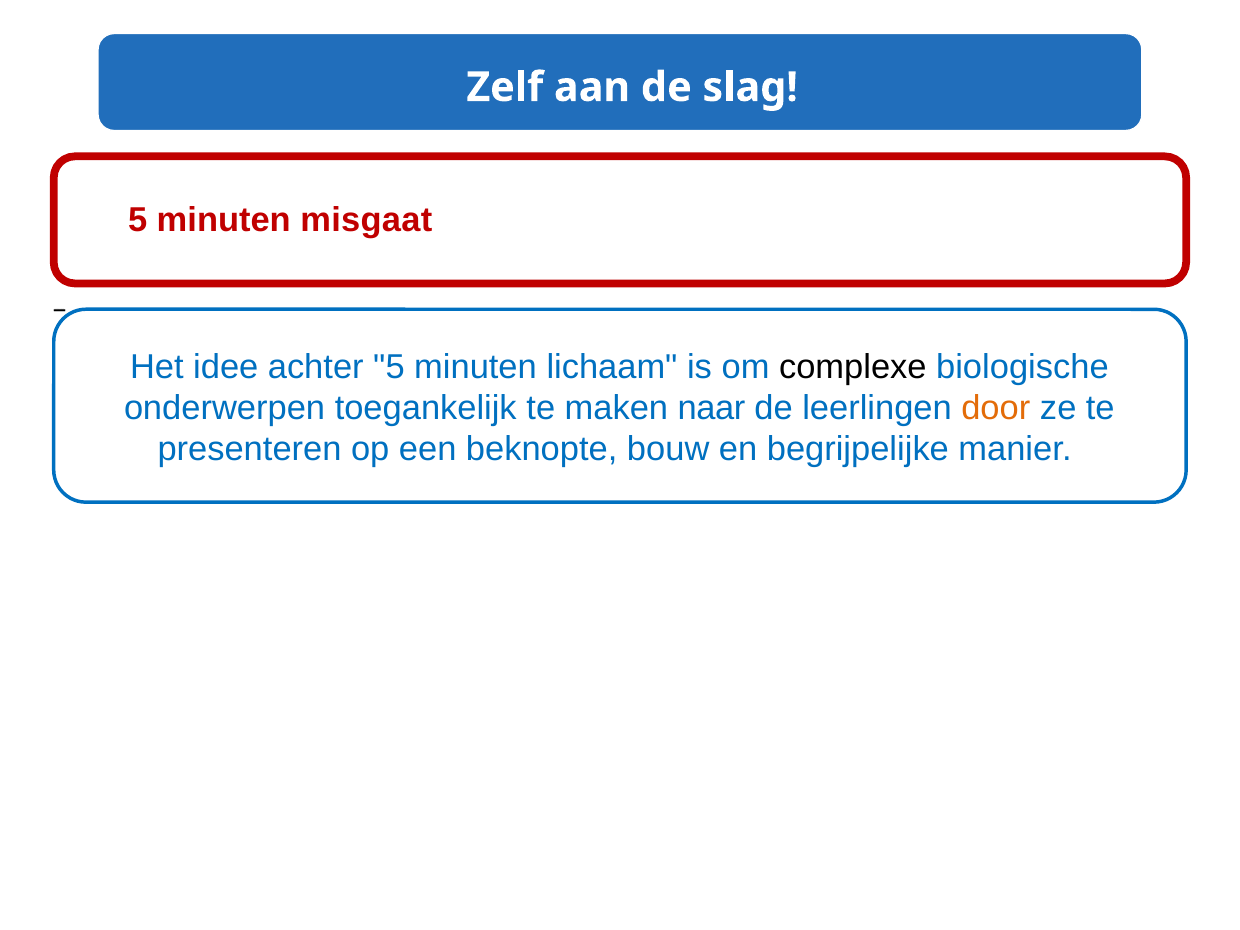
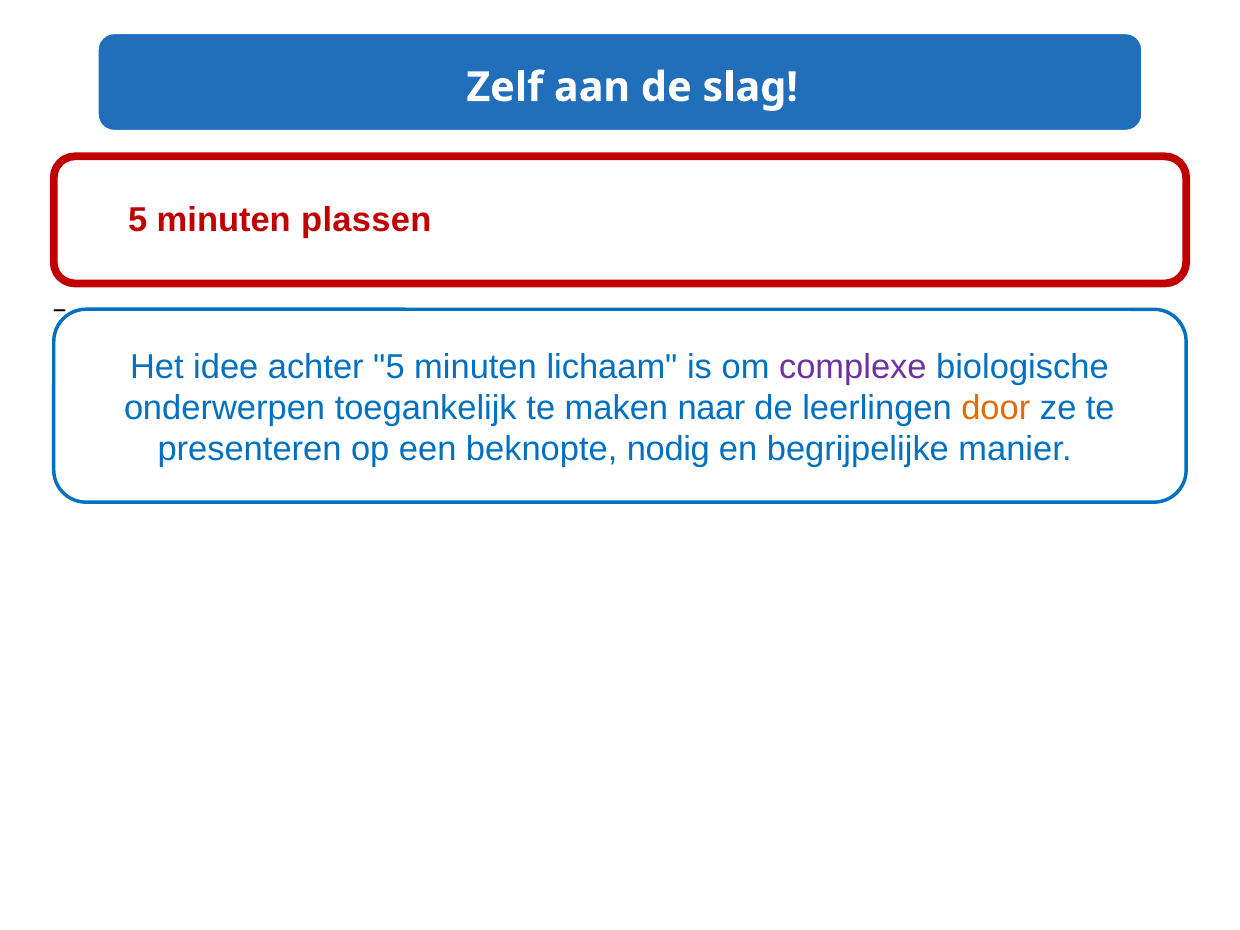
misgaat: misgaat -> plassen (366, 220)
complexe colour: black -> purple (853, 367)
bouw: bouw -> nodig (668, 449)
